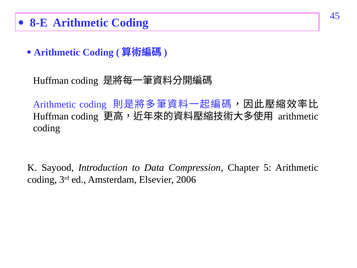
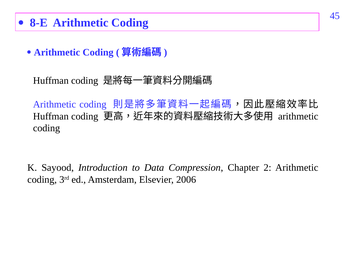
5: 5 -> 2 (267, 168)
